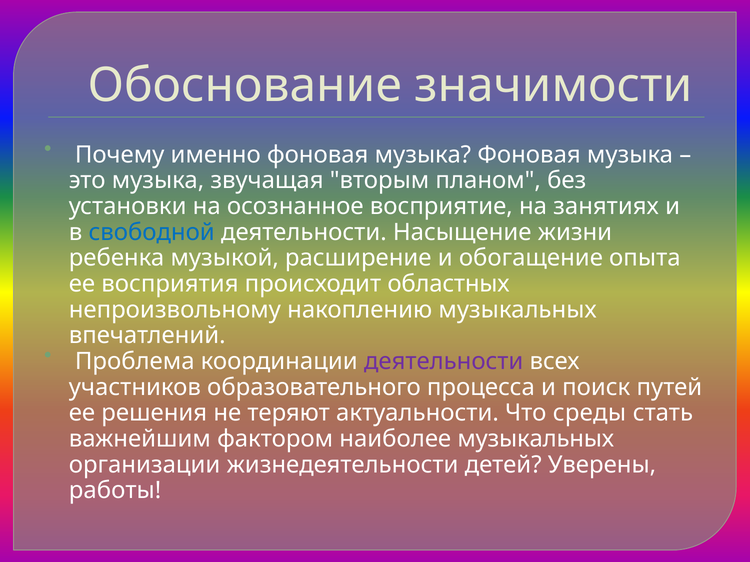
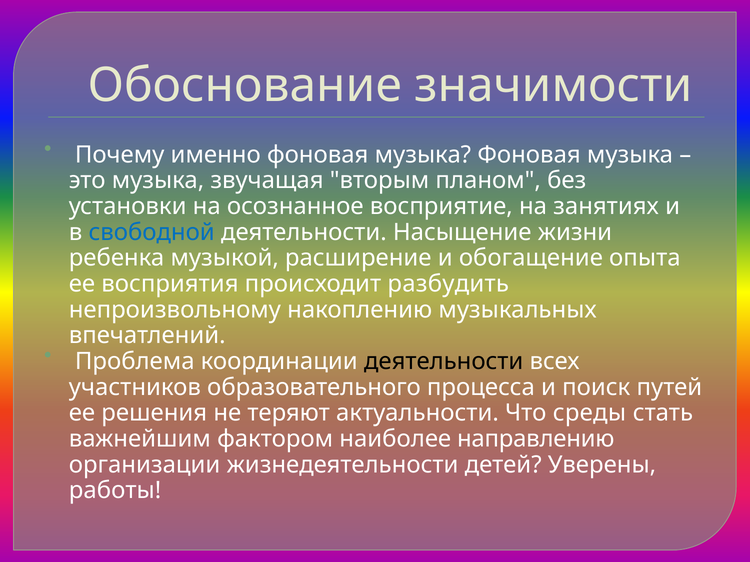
областных: областных -> разбудить (448, 284)
деятельности colour: purple -> black (444, 362)
наиболее музыкальных: музыкальных -> направлению (536, 439)
